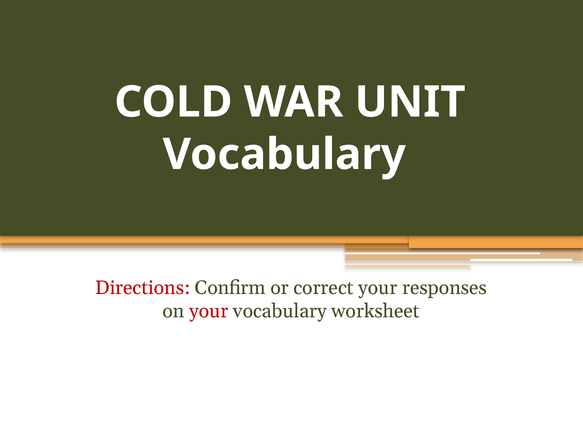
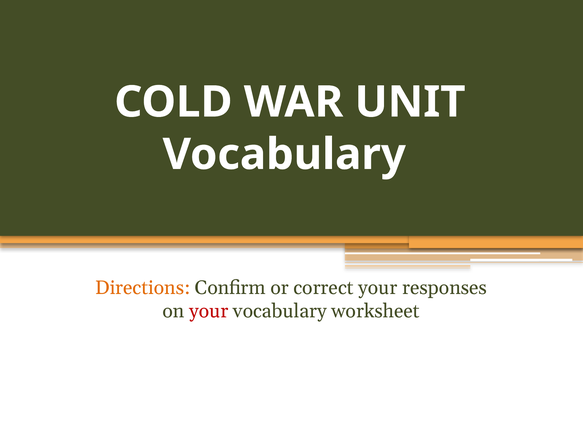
Directions colour: red -> orange (143, 288)
